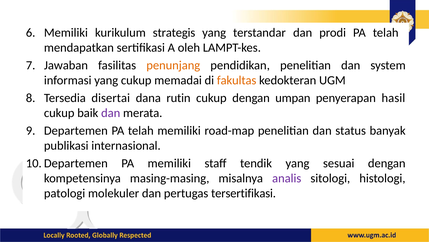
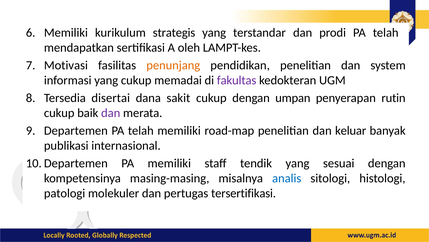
Jawaban: Jawaban -> Motivasi (66, 65)
fakultas colour: orange -> purple (237, 80)
rutin: rutin -> sakit (178, 98)
hasil: hasil -> rutin (394, 98)
status: status -> keluar (351, 130)
analis colour: purple -> blue (287, 178)
